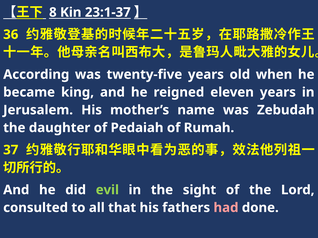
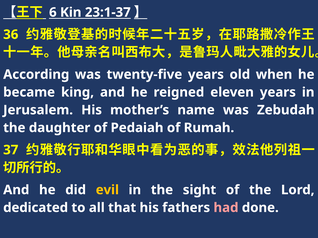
8: 8 -> 6 (53, 12)
evil colour: light green -> yellow (107, 190)
consulted: consulted -> dedicated (36, 208)
